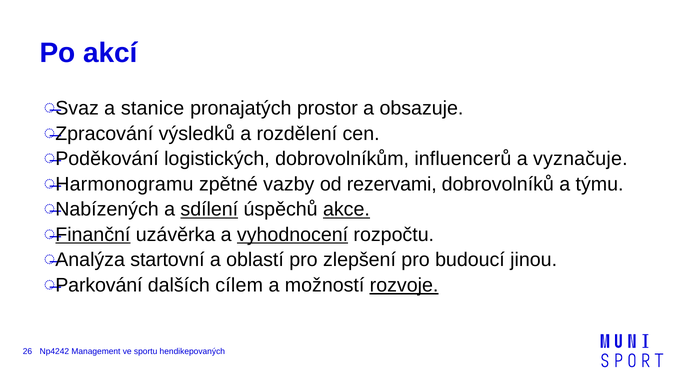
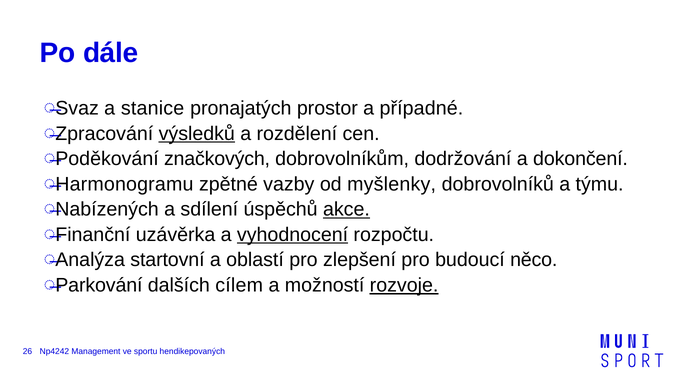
akcí: akcí -> dále (111, 53)
obsazuje: obsazuje -> případné (421, 108)
výsledků underline: none -> present (197, 133)
logistických: logistických -> značkových (217, 159)
influencerů: influencerů -> dodržování (463, 159)
vyznačuje: vyznačuje -> dokončení (581, 159)
rezervami: rezervami -> myšlenky (392, 184)
sdílení underline: present -> none (209, 209)
Finanční underline: present -> none (93, 234)
jinou: jinou -> něco (534, 260)
